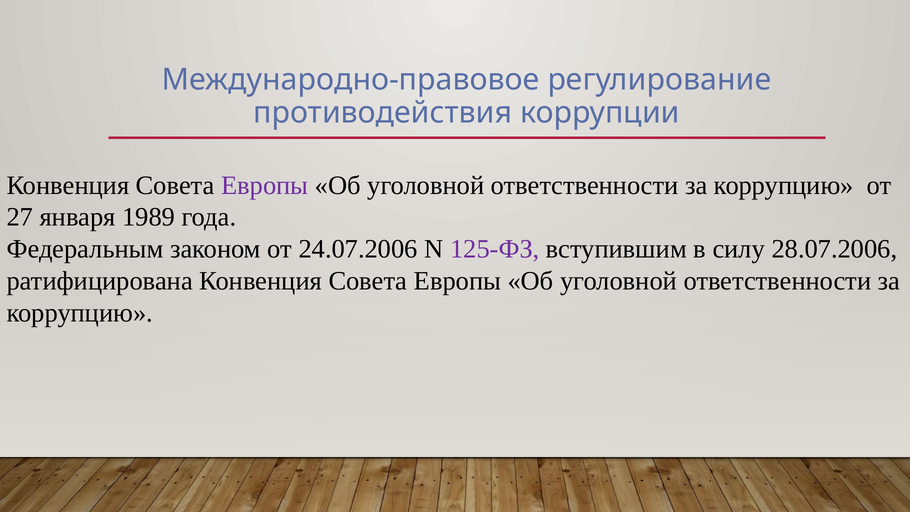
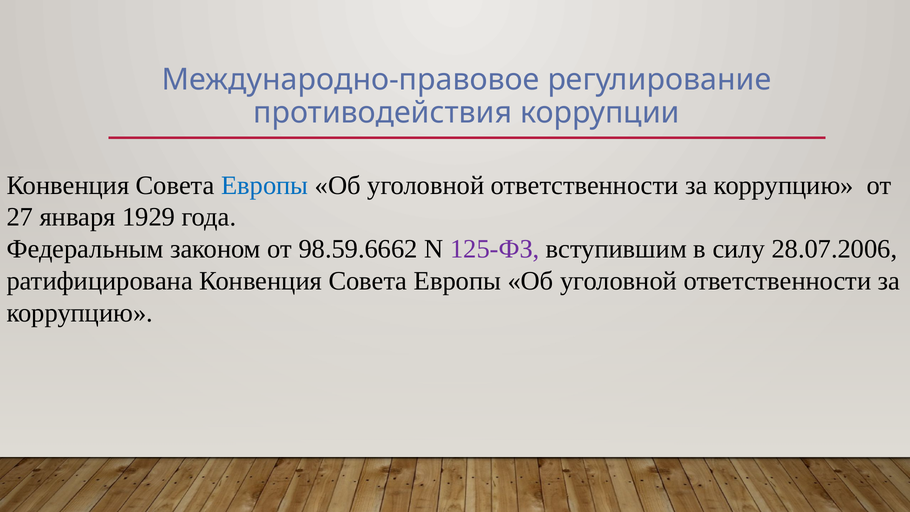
Европы colour: purple -> blue (265, 185)
1989: 1989 -> 1929 (149, 217)
24.07.2006: 24.07.2006 -> 98.59.6662 (358, 249)
